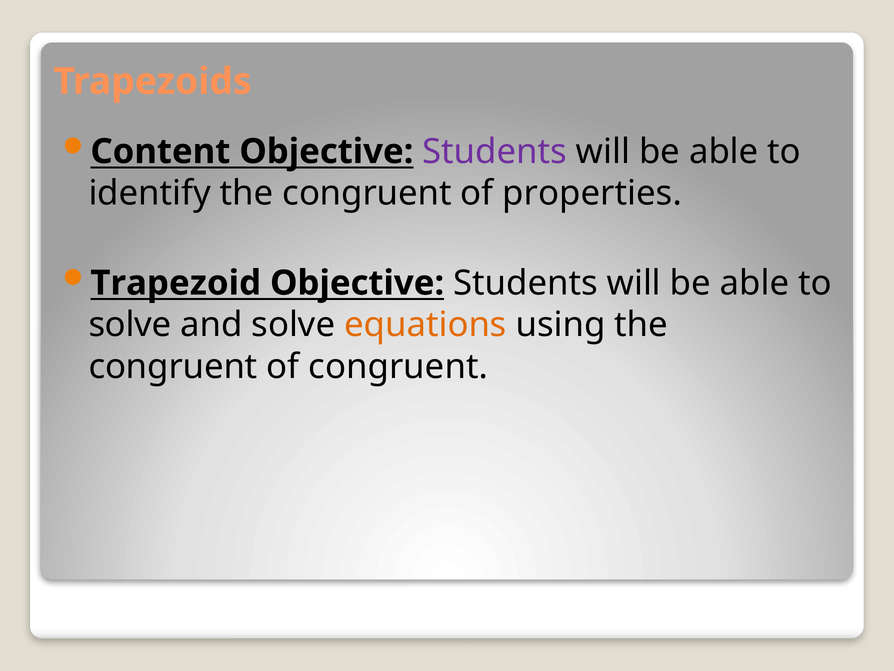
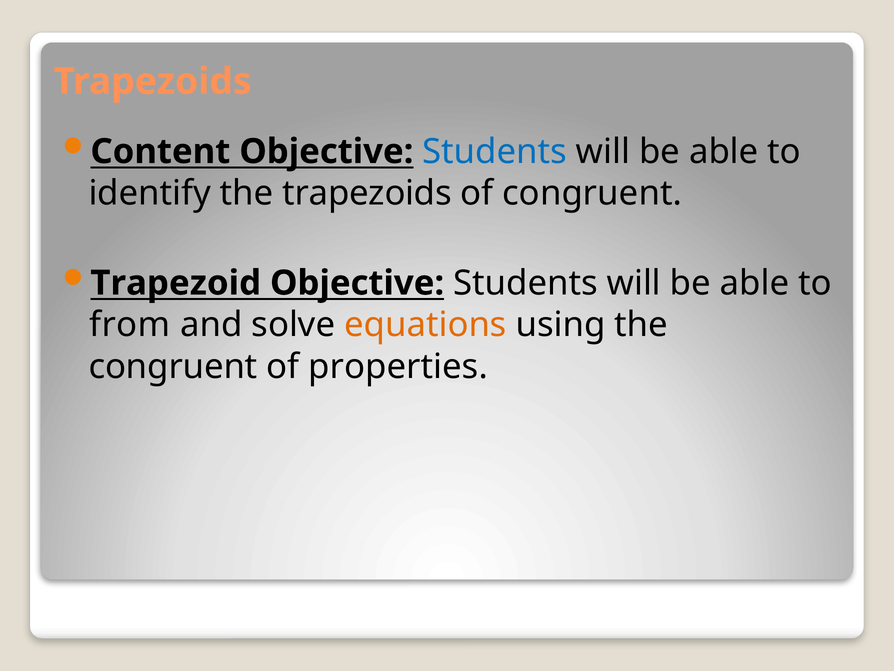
Students colour: purple -> blue (495, 151)
identify the congruent: congruent -> trapezoids (367, 193)
of properties: properties -> congruent (592, 193)
solve: solve -> from (130, 325)
of congruent: congruent -> properties (398, 366)
